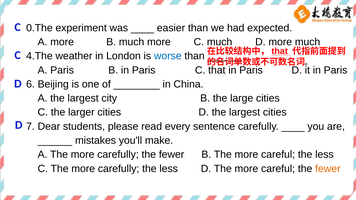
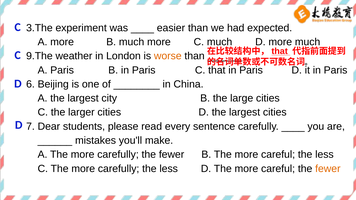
0.The: 0.The -> 3.The (39, 28)
4.The: 4.The -> 9.The (39, 56)
worse colour: blue -> orange (168, 56)
